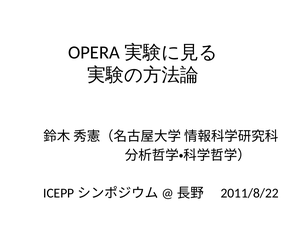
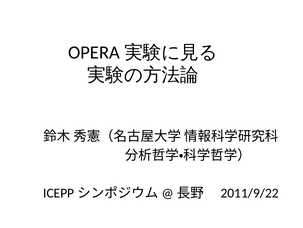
2011/8/22: 2011/8/22 -> 2011/9/22 (250, 193)
